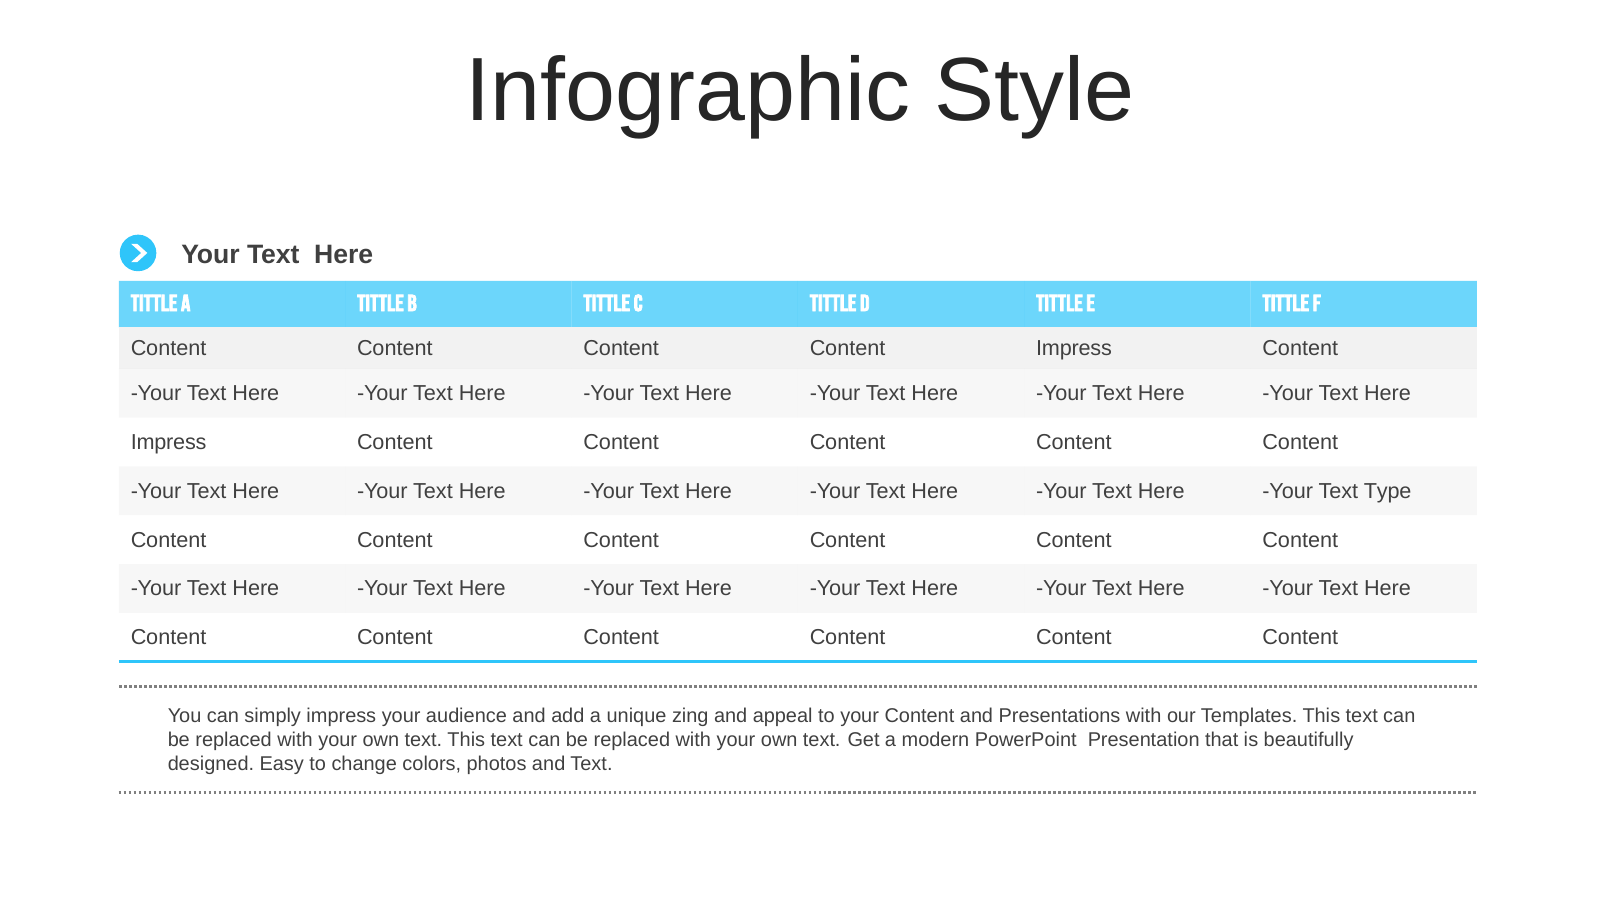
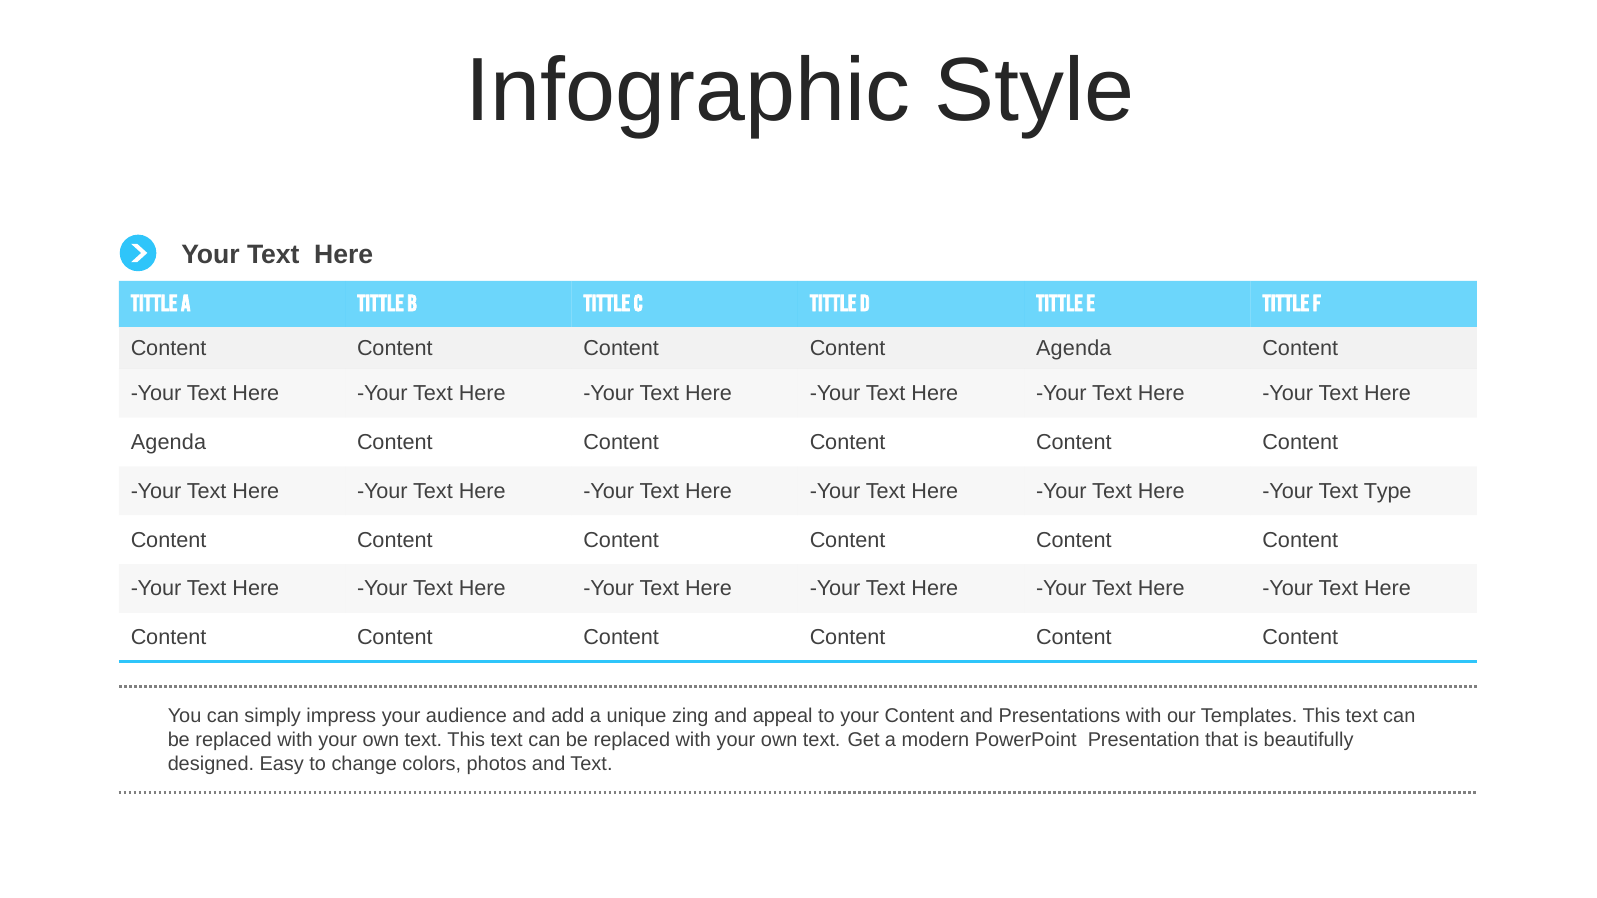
Content Impress: Impress -> Agenda (1074, 349)
Impress: Impress -> Agenda (168, 442)
